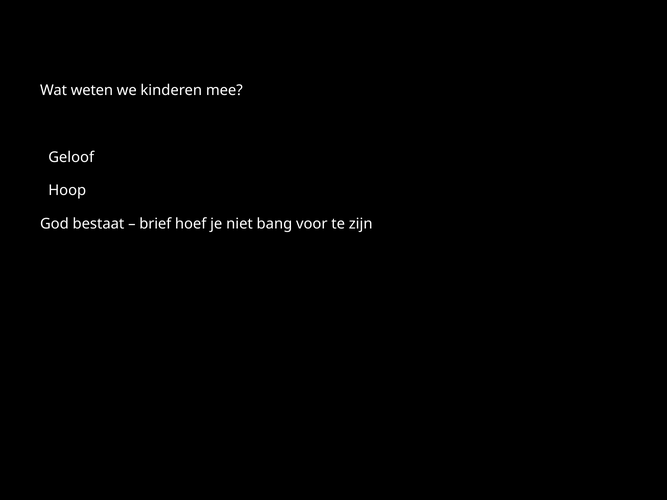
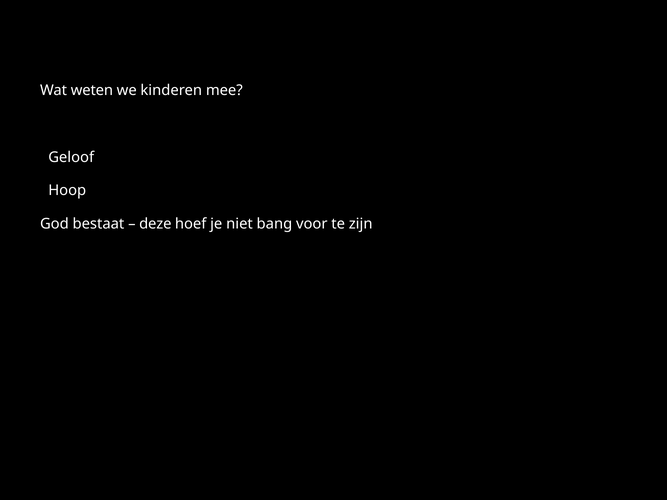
brief: brief -> deze (155, 224)
